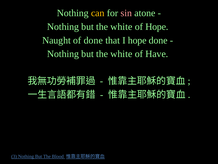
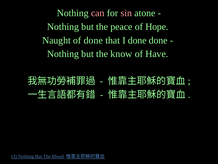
can colour: yellow -> pink (98, 13)
white: white -> peace (121, 27)
I hope: hope -> done (137, 40)
white: white -> know (121, 54)
